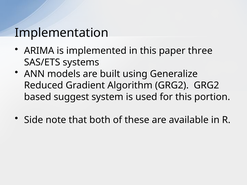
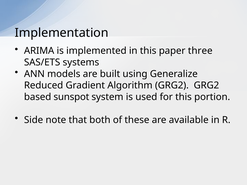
suggest: suggest -> sunspot (71, 97)
